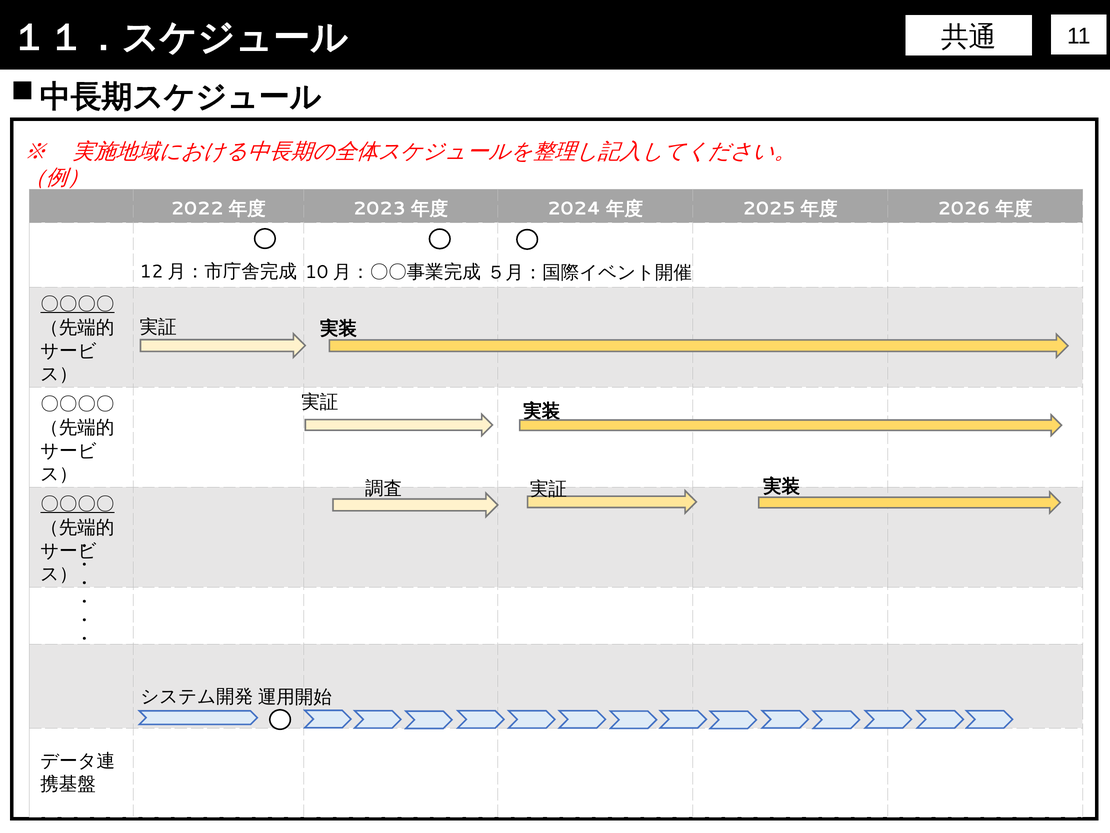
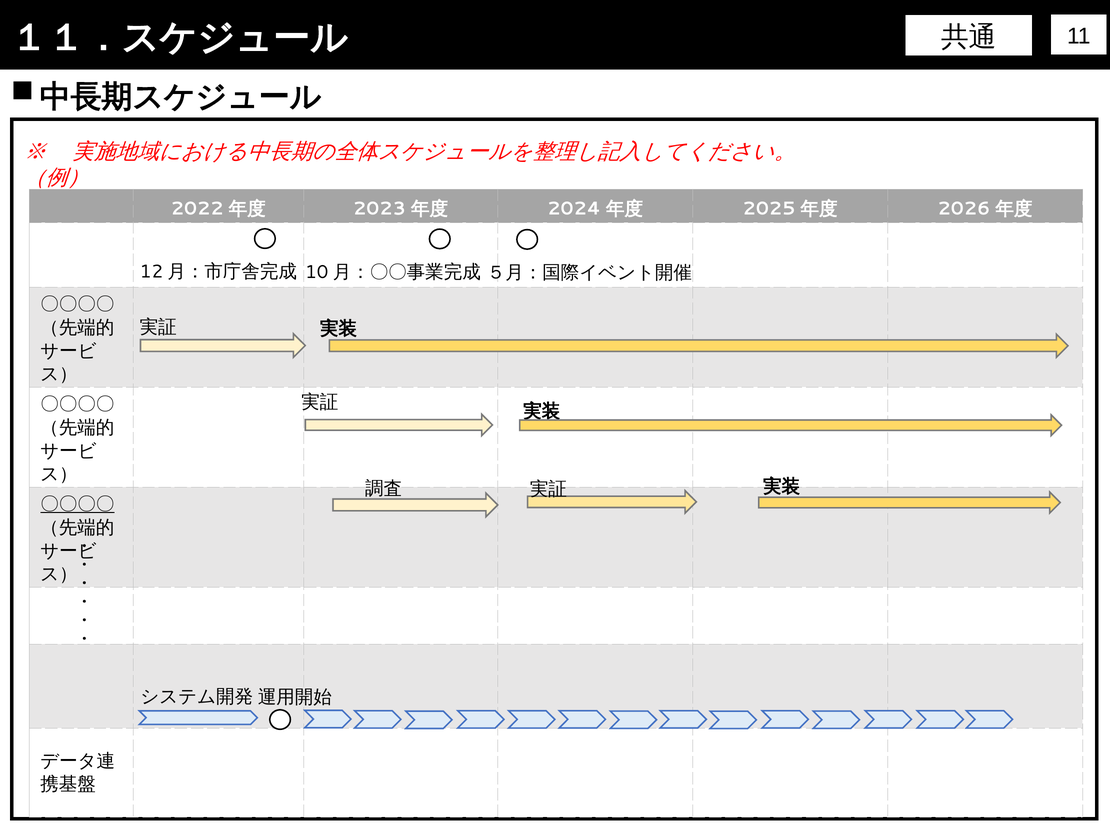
〇〇〇〇 underline: present -> none (77, 304)
